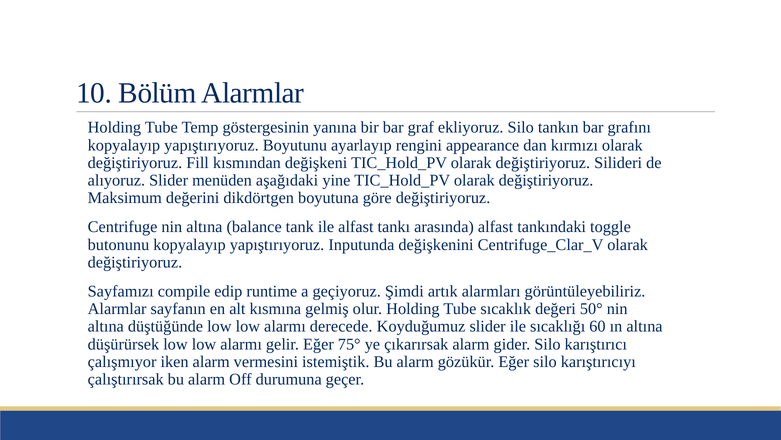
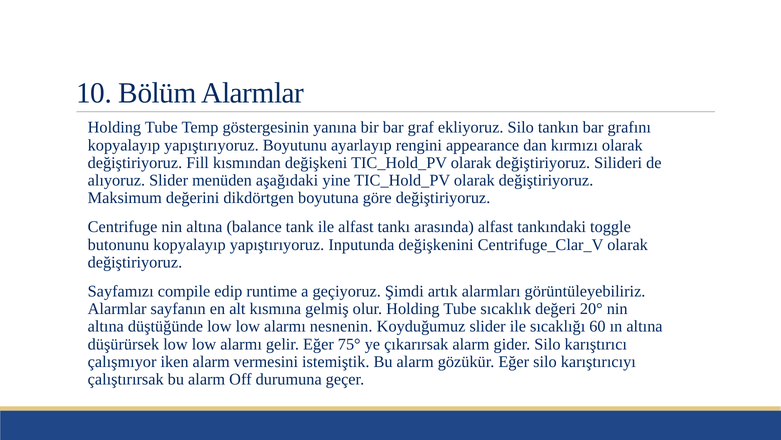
50°: 50° -> 20° (591, 309)
derecede: derecede -> nesnenin (341, 326)
